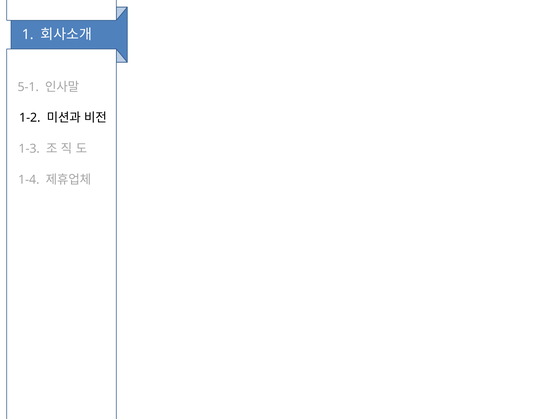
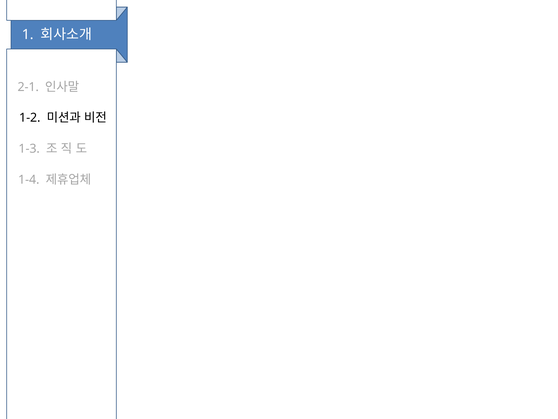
5-1: 5-1 -> 2-1 (28, 87)
